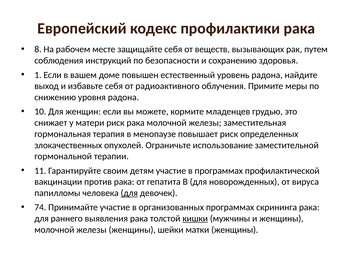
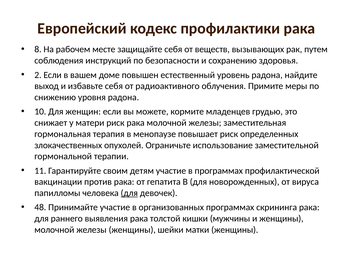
1: 1 -> 2 (38, 75)
74: 74 -> 48 (40, 207)
кишки underline: present -> none (195, 218)
